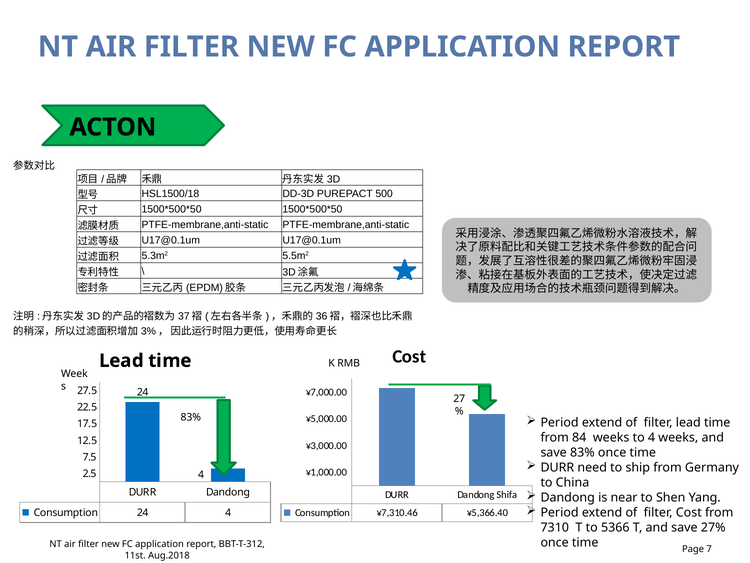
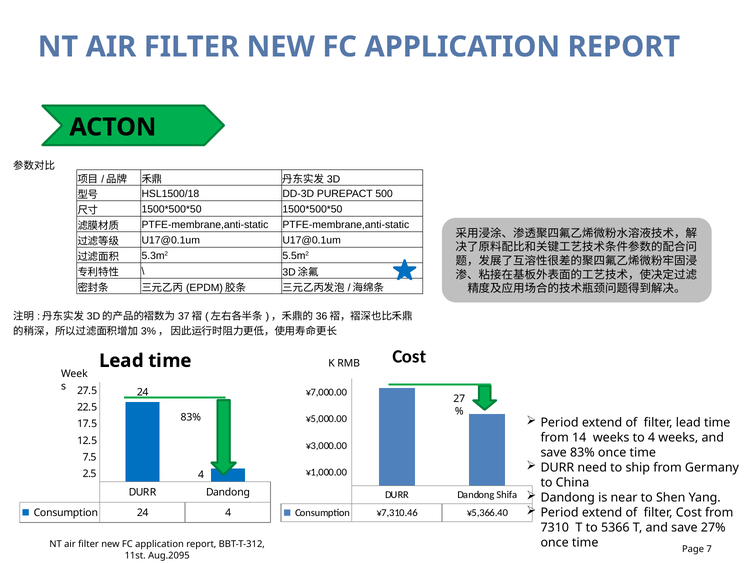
84: 84 -> 14 (579, 437)
Aug.2018: Aug.2018 -> Aug.2095 (169, 555)
